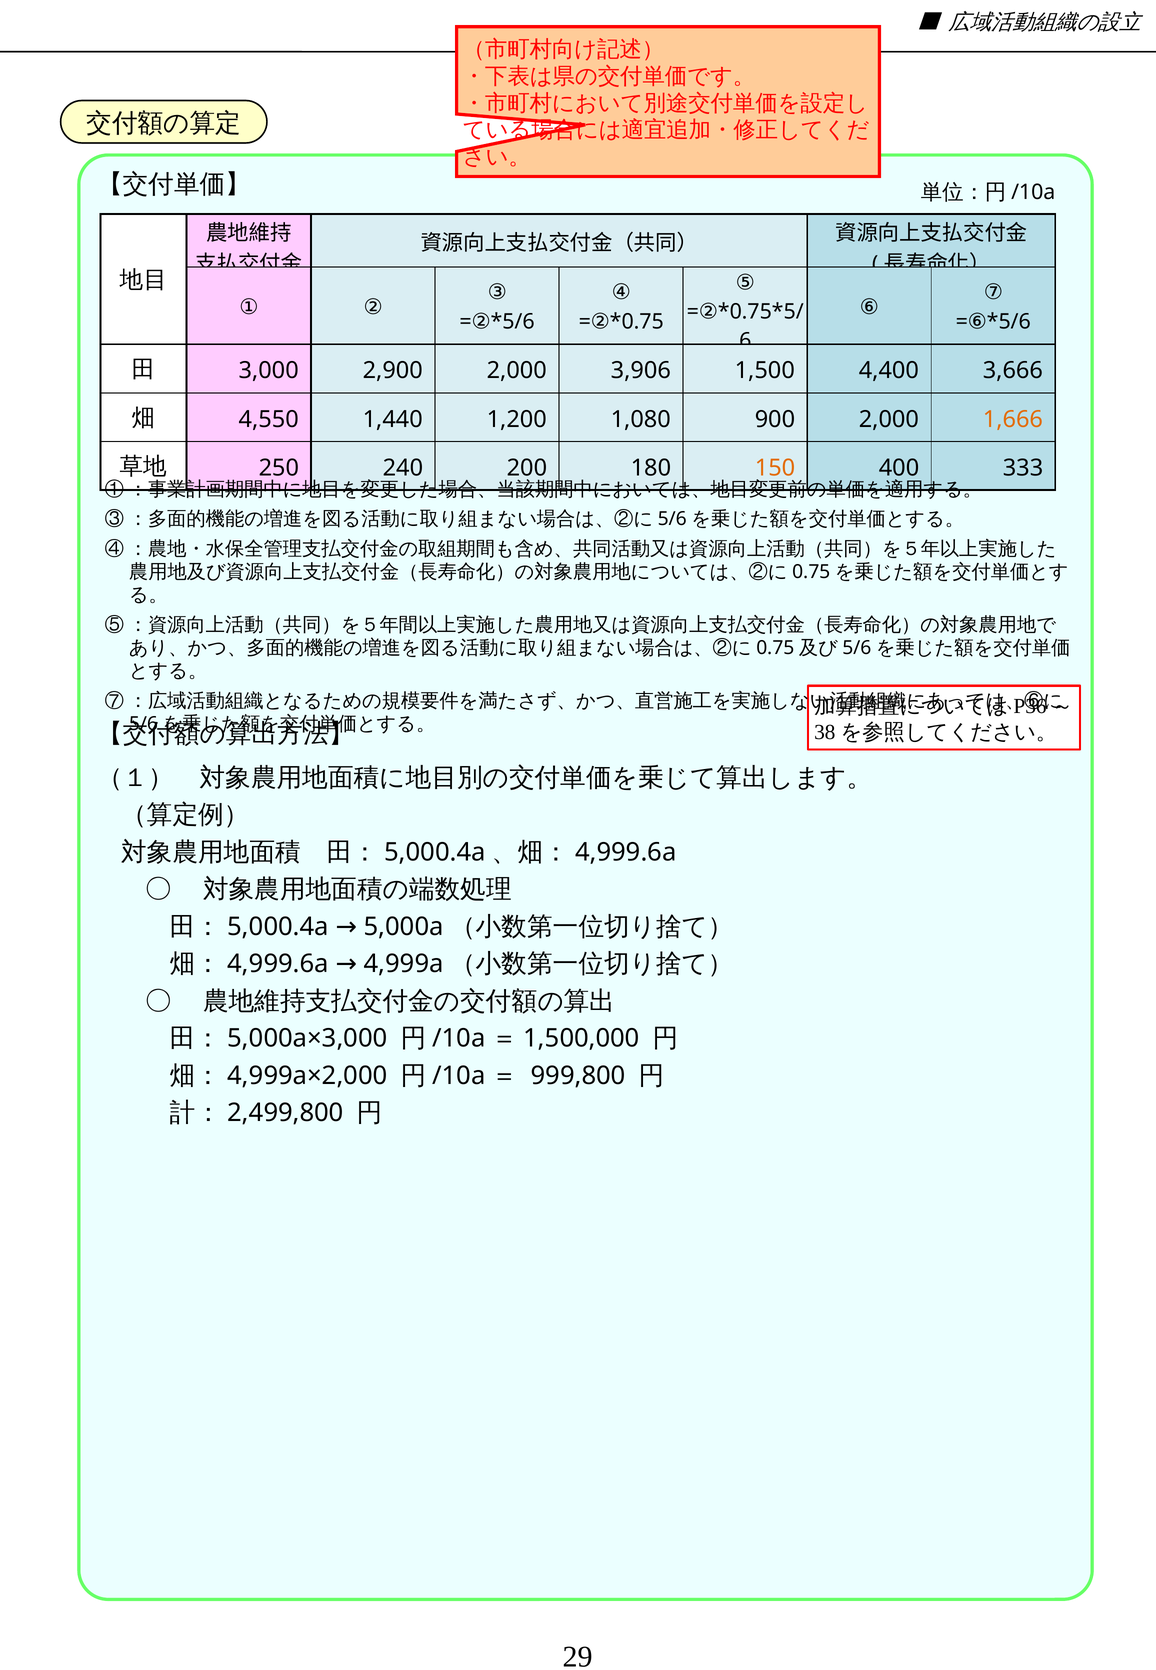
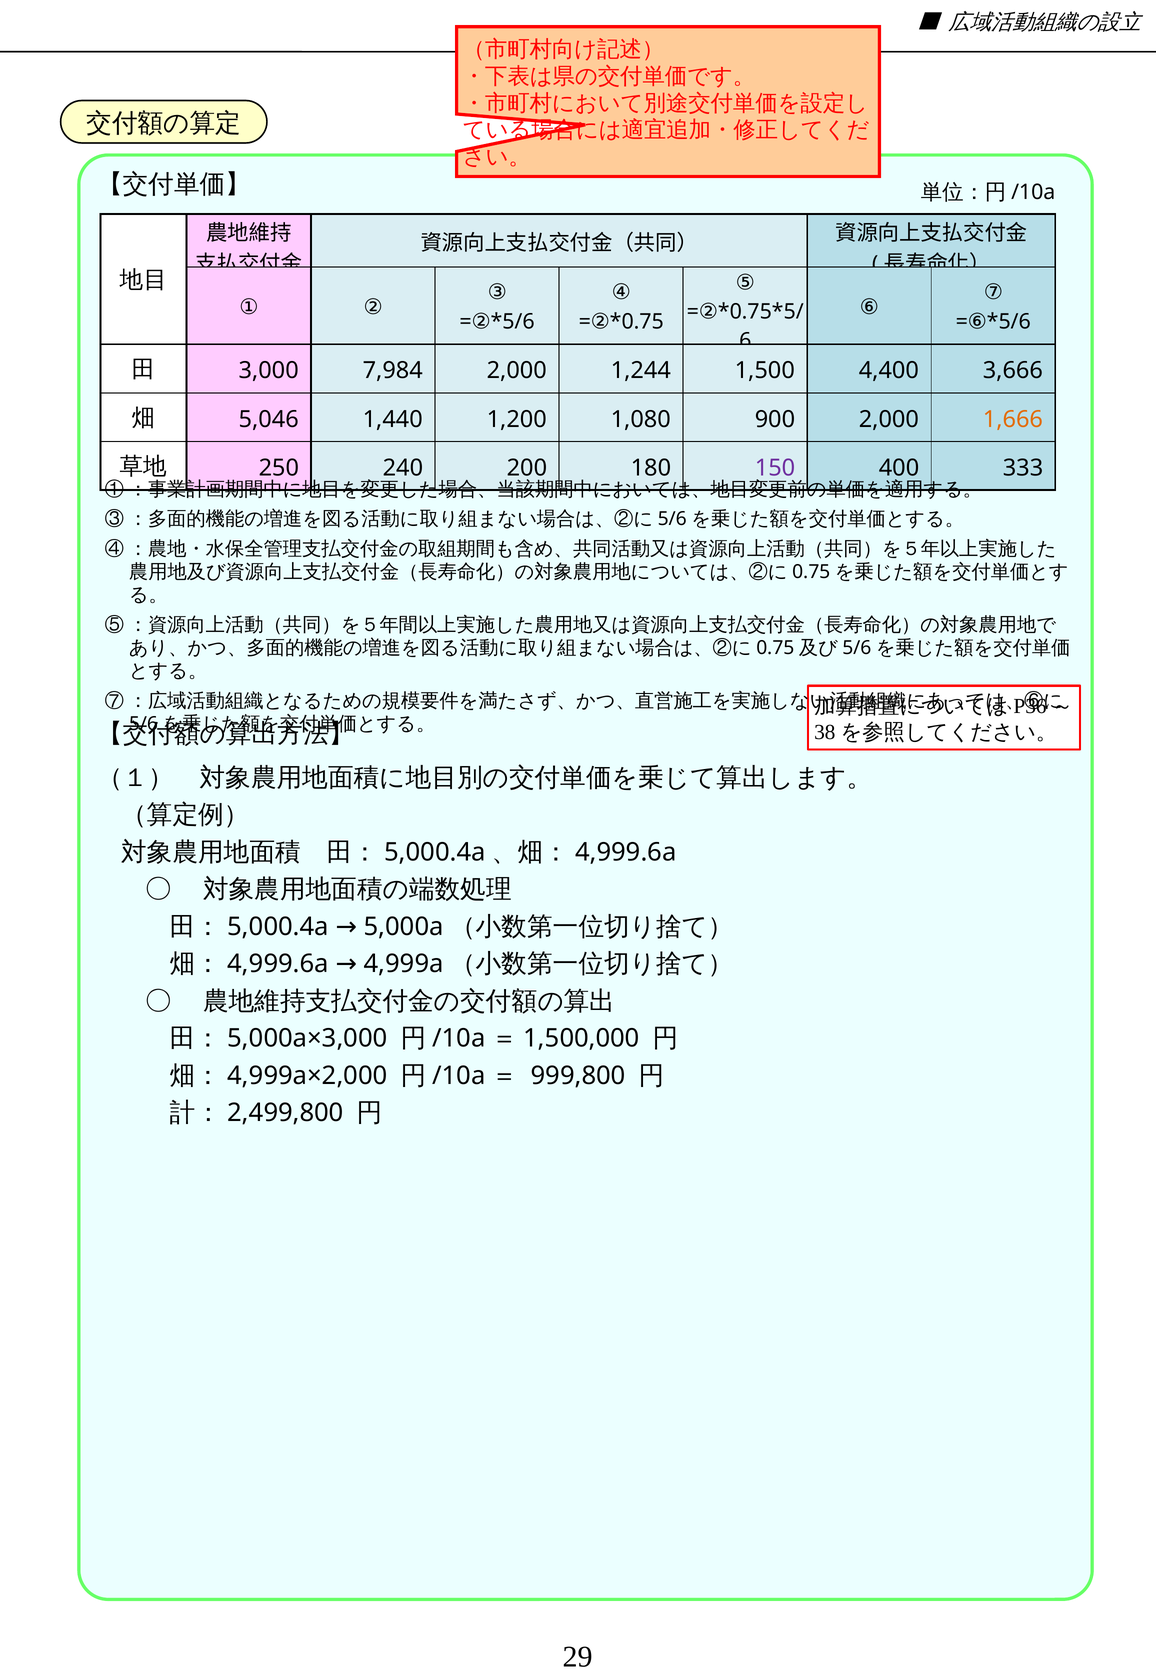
2,900: 2,900 -> 7,984 (393, 371)
3,906: 3,906 -> 1,244 (641, 371)
4,550: 4,550 -> 5,046 (269, 419)
150 colour: orange -> purple (775, 468)
